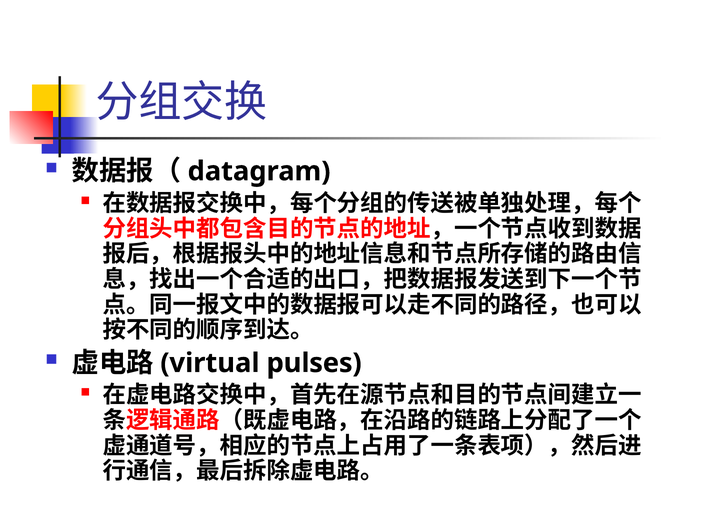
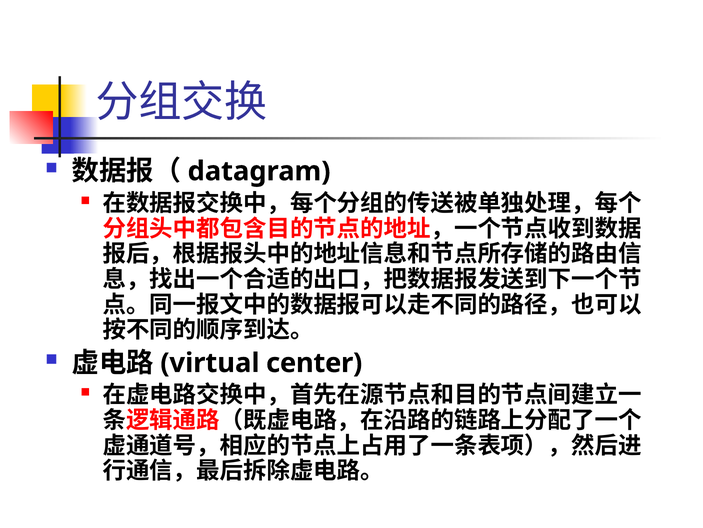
pulses: pulses -> center (314, 363)
